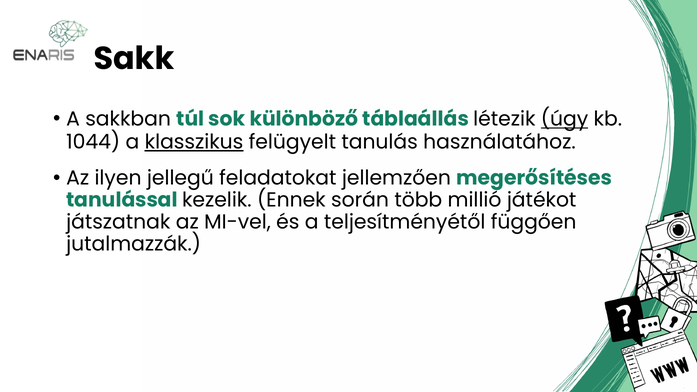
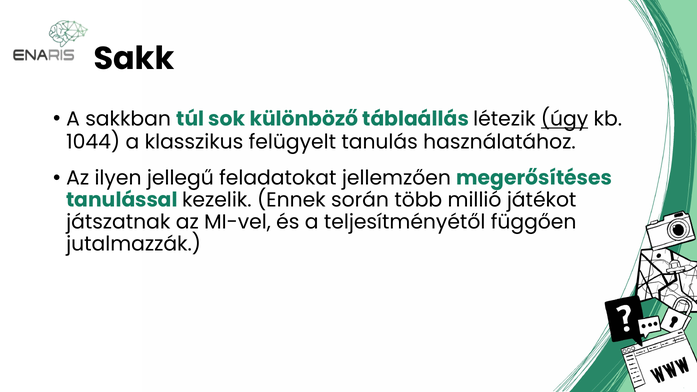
klasszikus underline: present -> none (194, 142)
